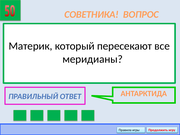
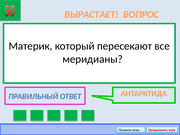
СОВЕТНИКА: СОВЕТНИКА -> ВЫРАСТАЕТ (91, 14)
